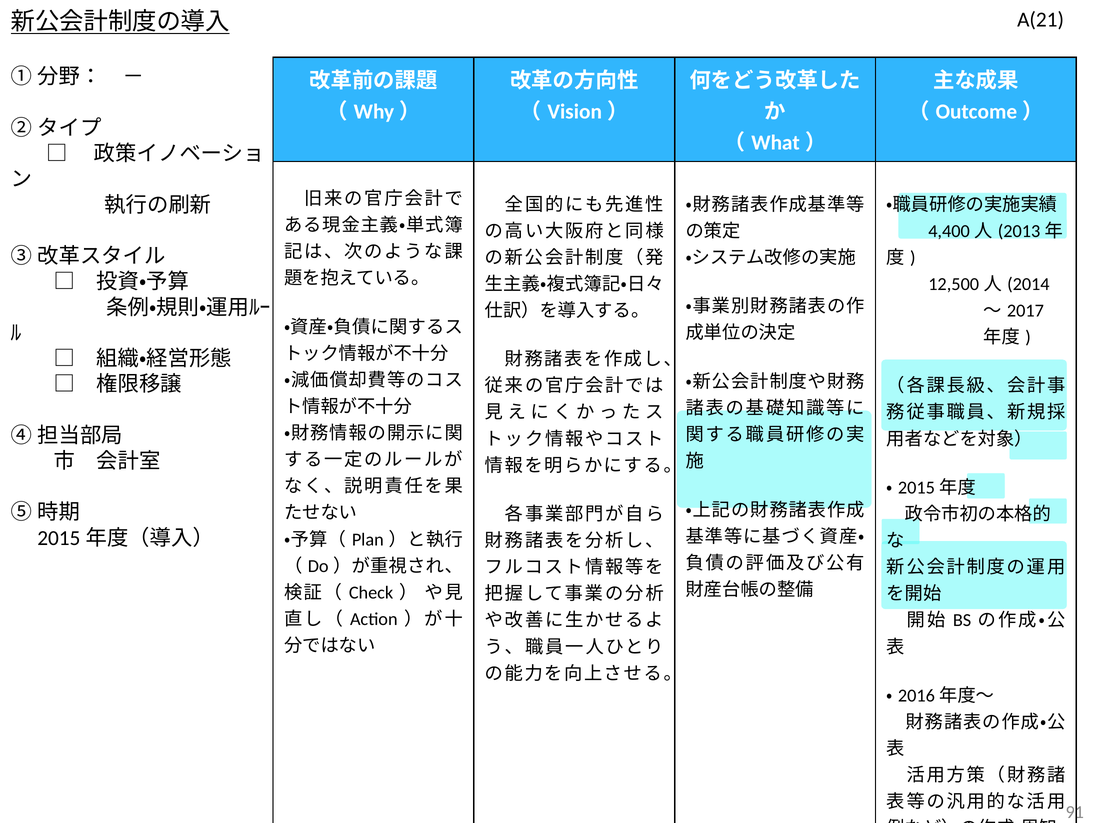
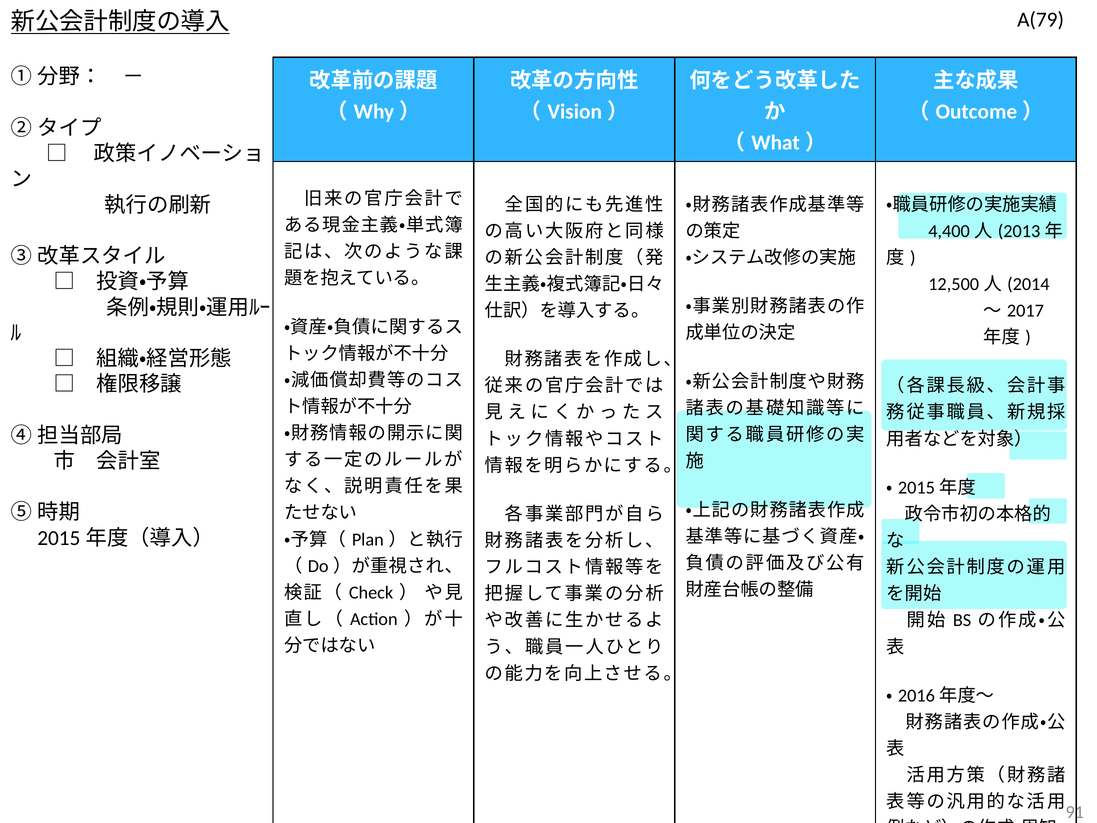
A(21: A(21 -> A(79 (1041, 20)
